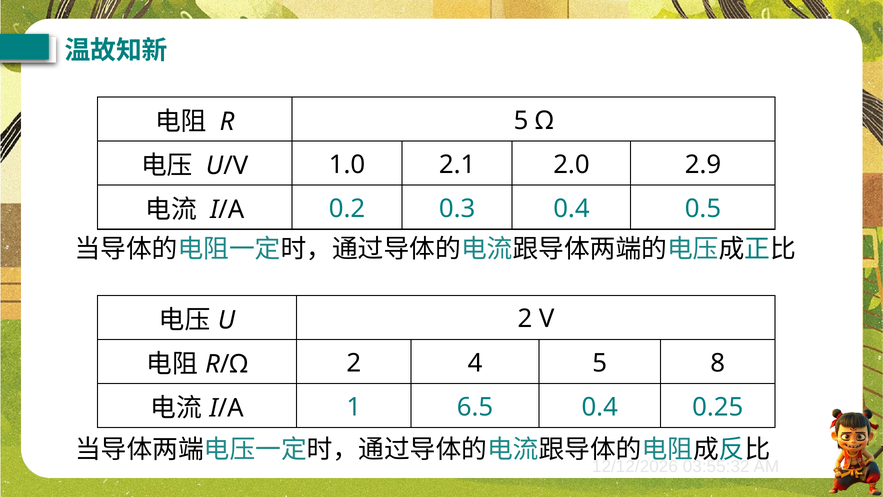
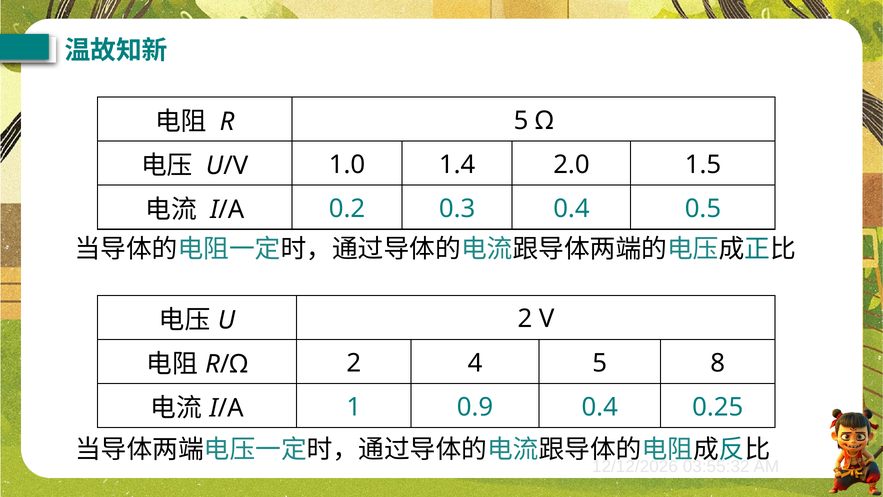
2.1: 2.1 -> 1.4 (457, 165)
2.9: 2.9 -> 1.5 (703, 165)
6.5: 6.5 -> 0.9 (475, 407)
